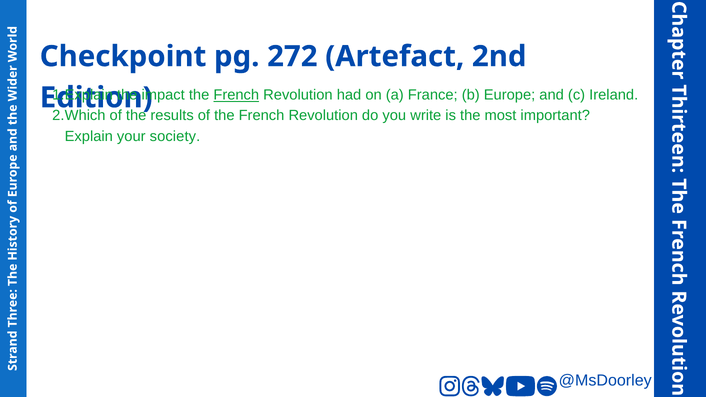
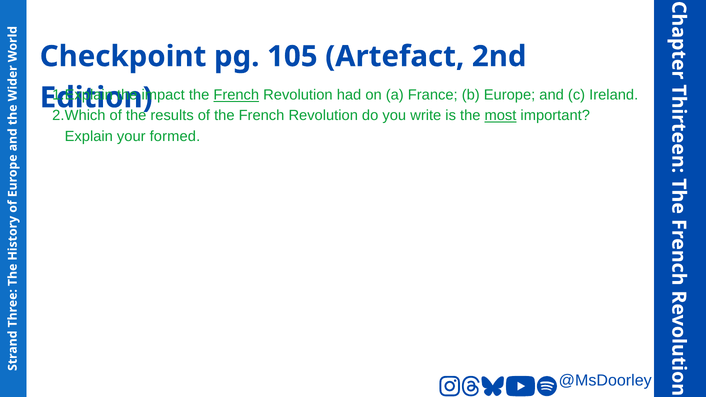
272: 272 -> 105 (292, 56)
most underline: none -> present (500, 116)
society: society -> formed (175, 136)
